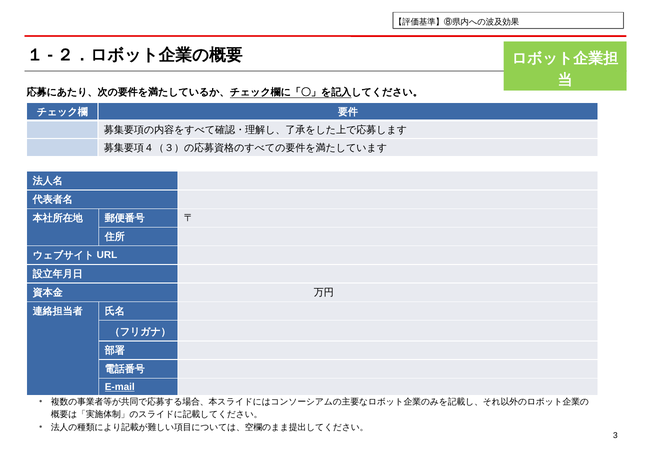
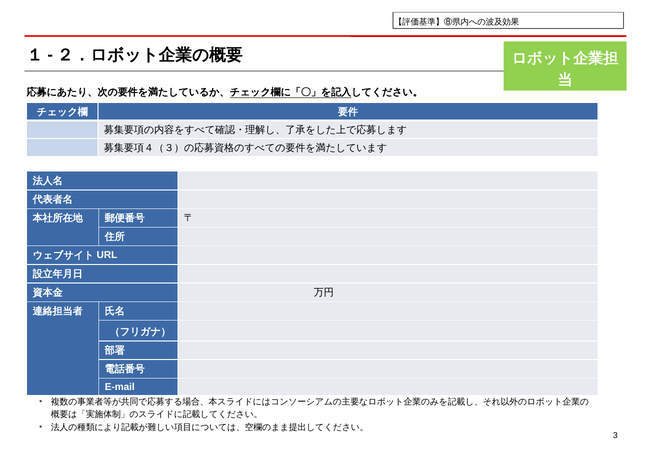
E-mail underline: present -> none (120, 388)
